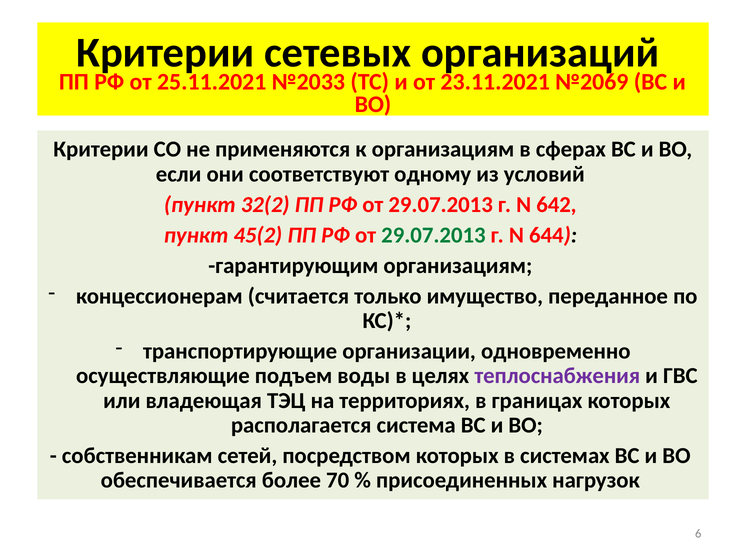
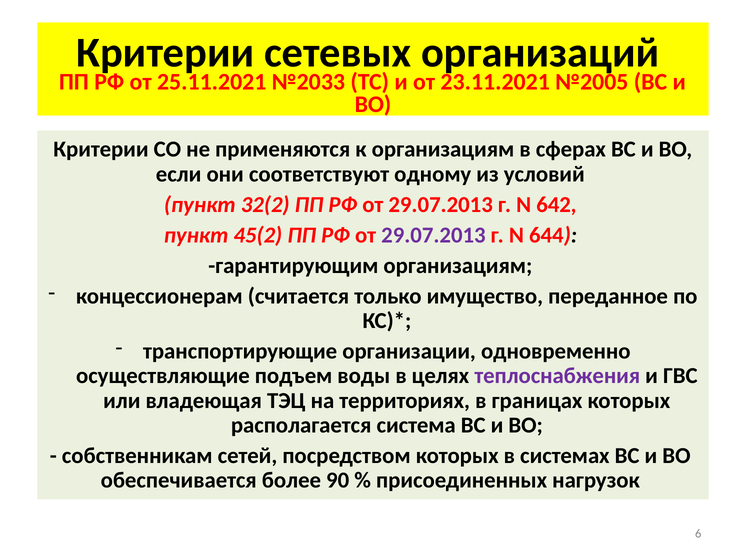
№2069: №2069 -> №2005 (592, 82)
29.07.2013 colour: green -> purple (433, 235)
70: 70 -> 90 (338, 481)
